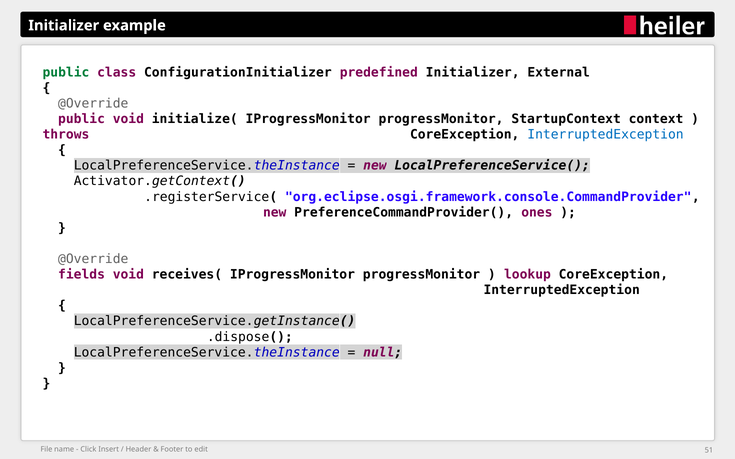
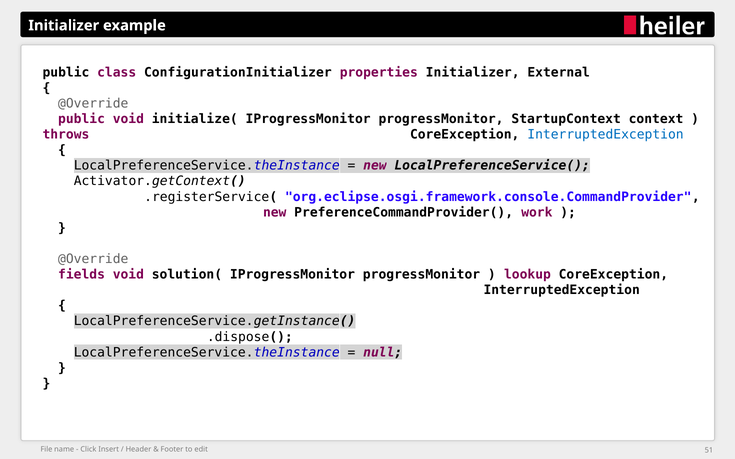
public colour: green -> black (66, 72)
predefined: predefined -> properties (379, 72)
ones: ones -> work (537, 213)
receives(: receives( -> solution( (187, 275)
